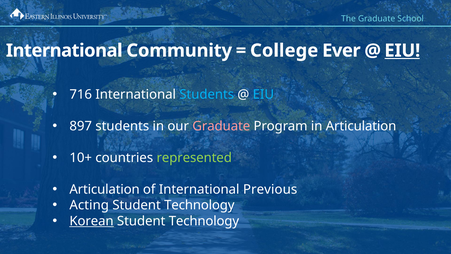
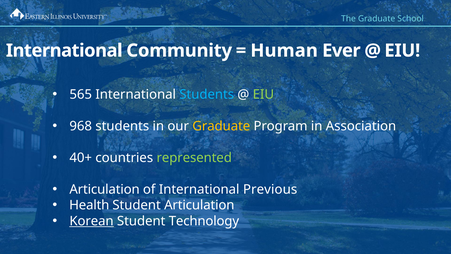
College: College -> Human (284, 50)
EIU underline: present -> none (402, 50)
716: 716 -> 565 (81, 94)
EIU colour: light blue -> light green (263, 94)
897: 897 -> 968 (81, 126)
Graduate colour: pink -> yellow (221, 126)
in Articulation: Articulation -> Association (361, 126)
10+: 10+ -> 40+ (81, 158)
Acting: Acting -> Health (89, 205)
Technology: Technology -> Articulation (199, 205)
